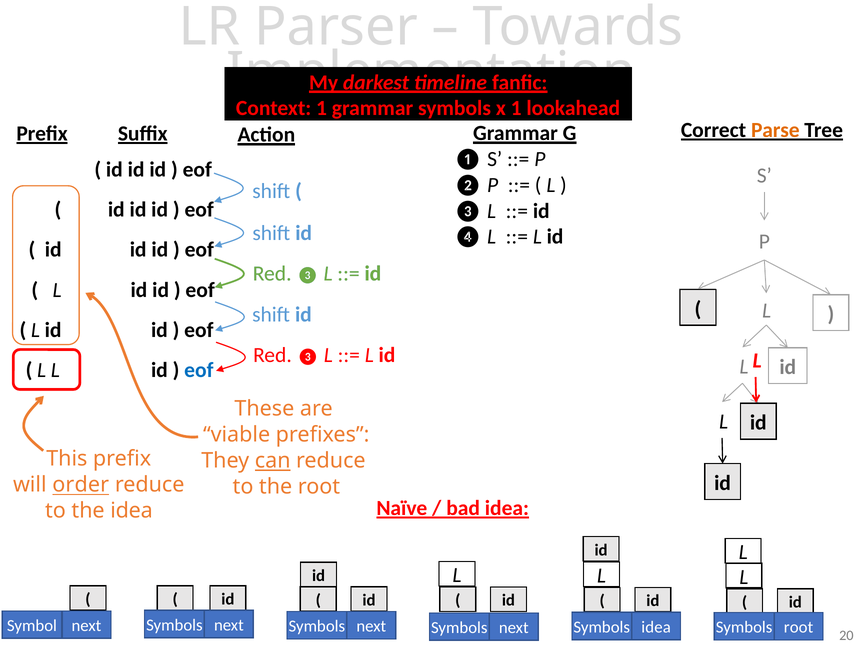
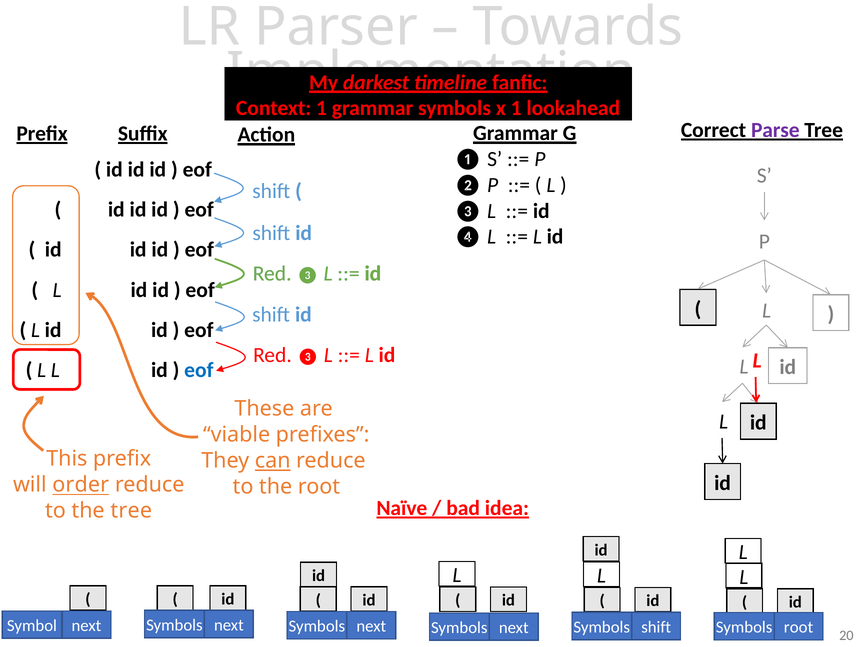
Parse colour: orange -> purple (775, 130)
the idea: idea -> tree (131, 510)
Symbols idea: idea -> shift (656, 627)
